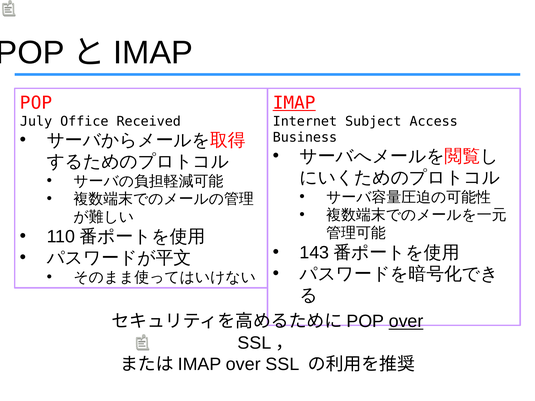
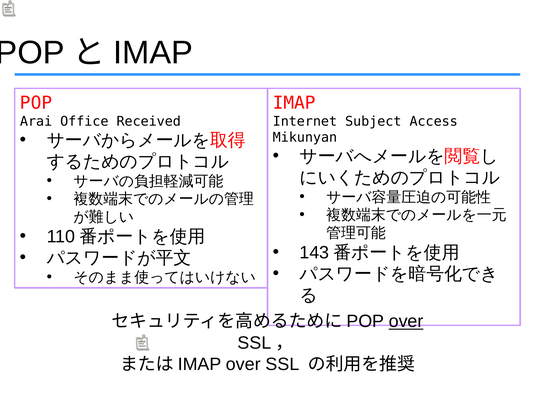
IMAP underline: present -> none (294, 103)
July: July -> Arai (36, 121)
Business: Business -> Mikunyan (305, 137)
